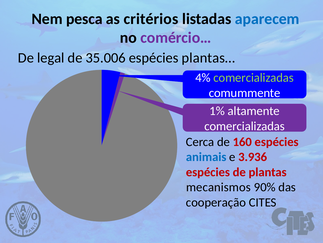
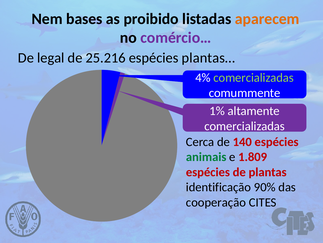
pesca: pesca -> bases (84, 19)
critérios: critérios -> proibido (151, 19)
aparecem colour: blue -> orange (267, 19)
35.006: 35.006 -> 25.216 (106, 58)
160: 160 -> 140 (242, 141)
animais colour: blue -> green (206, 156)
3.936: 3.936 -> 1.809 (253, 156)
mecanismos: mecanismos -> identificação (219, 187)
